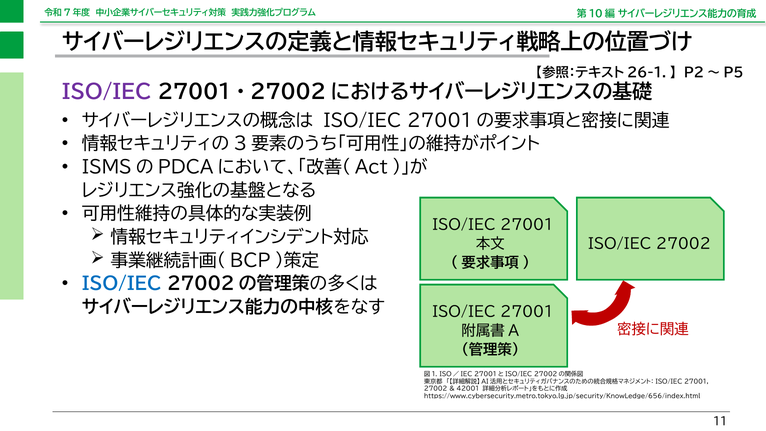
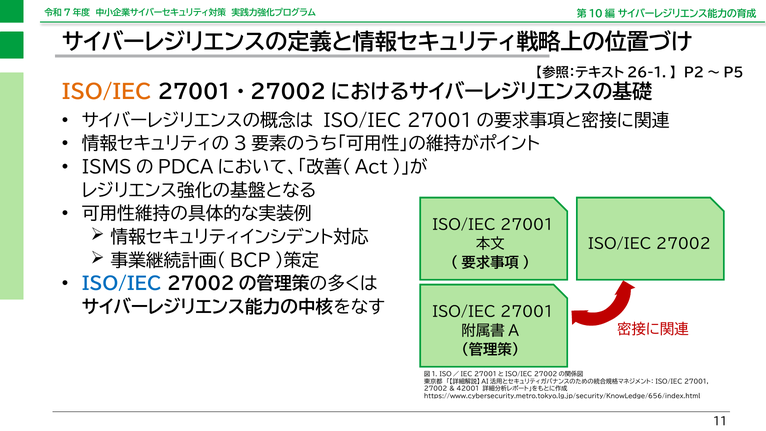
ISO/IEC colour: purple -> orange (107, 92)
